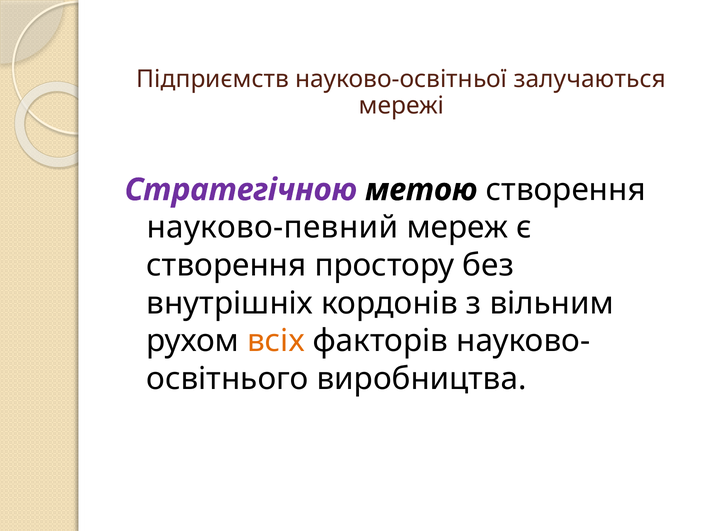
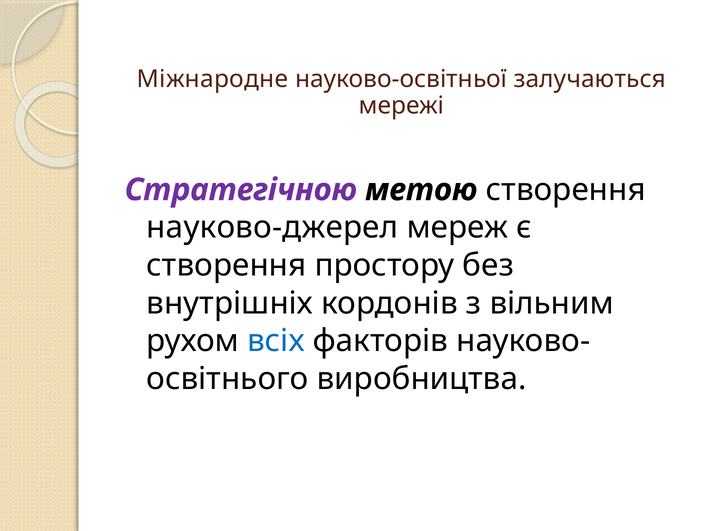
Підприємств: Підприємств -> Міжнародне (213, 79)
науково-певний: науково-певний -> науково-джерел (272, 228)
всіх colour: orange -> blue (276, 341)
